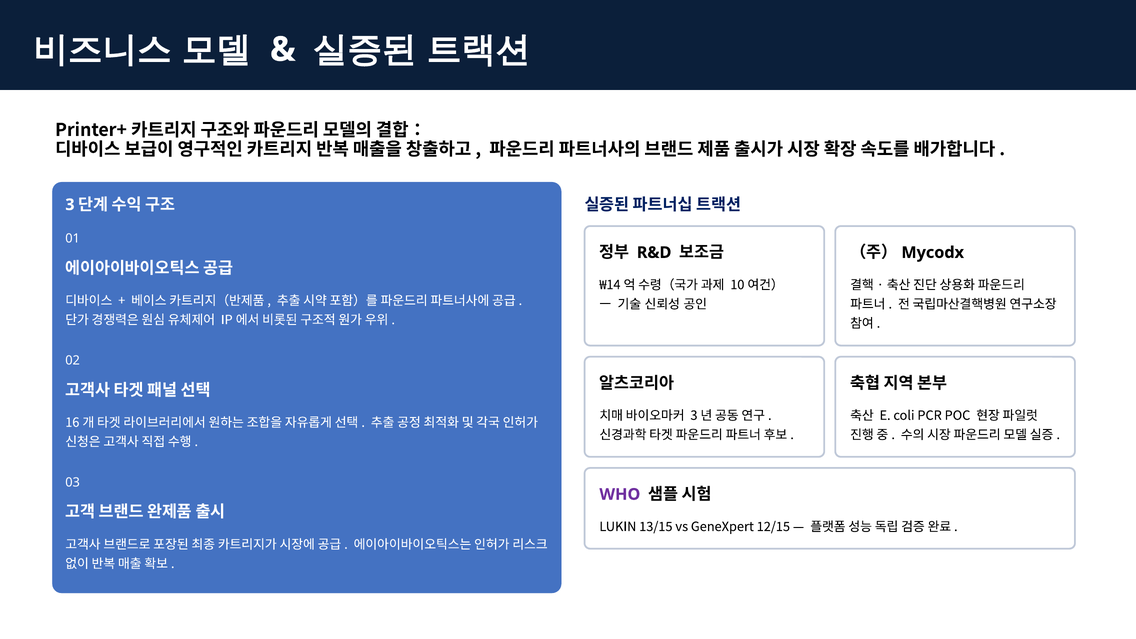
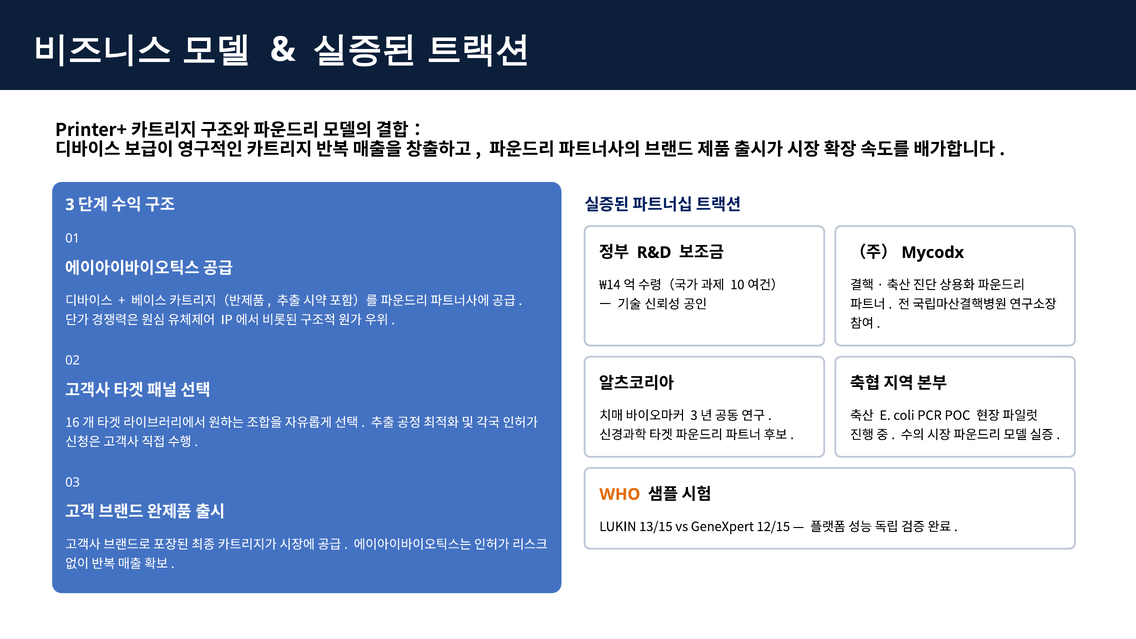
WHO colour: purple -> orange (620, 494)
